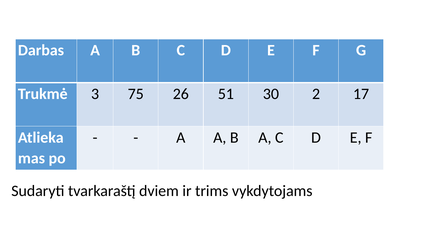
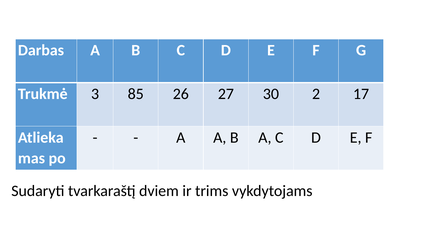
75: 75 -> 85 (136, 94)
51: 51 -> 27 (226, 94)
